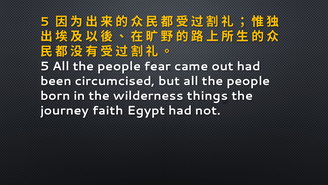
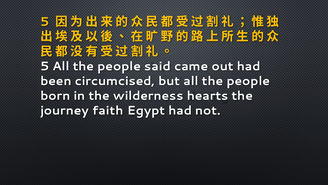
fear: fear -> said (157, 66)
things: things -> hearts (207, 96)
